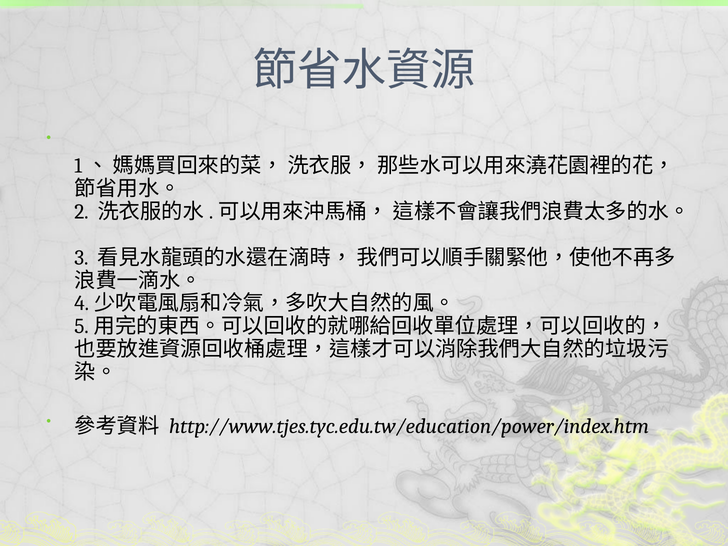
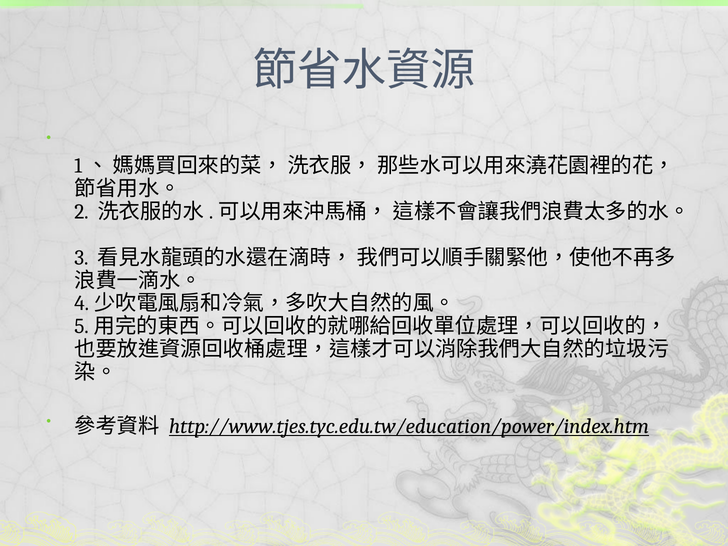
http://www.tjes.tyc.edu.tw/education/power/index.htm underline: none -> present (409, 426)
